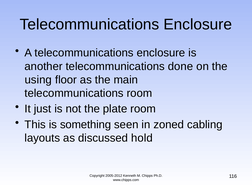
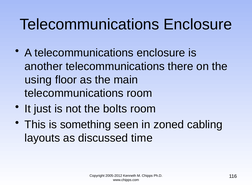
done: done -> there (181, 66)
plate: plate -> bolts (115, 109)
hold: hold -> time (142, 138)
